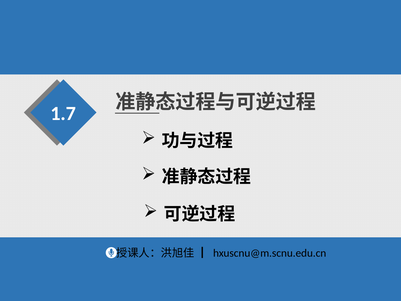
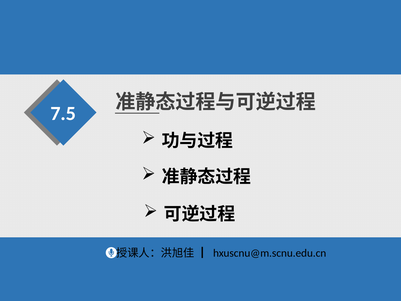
1.7: 1.7 -> 7.5 (63, 113)
